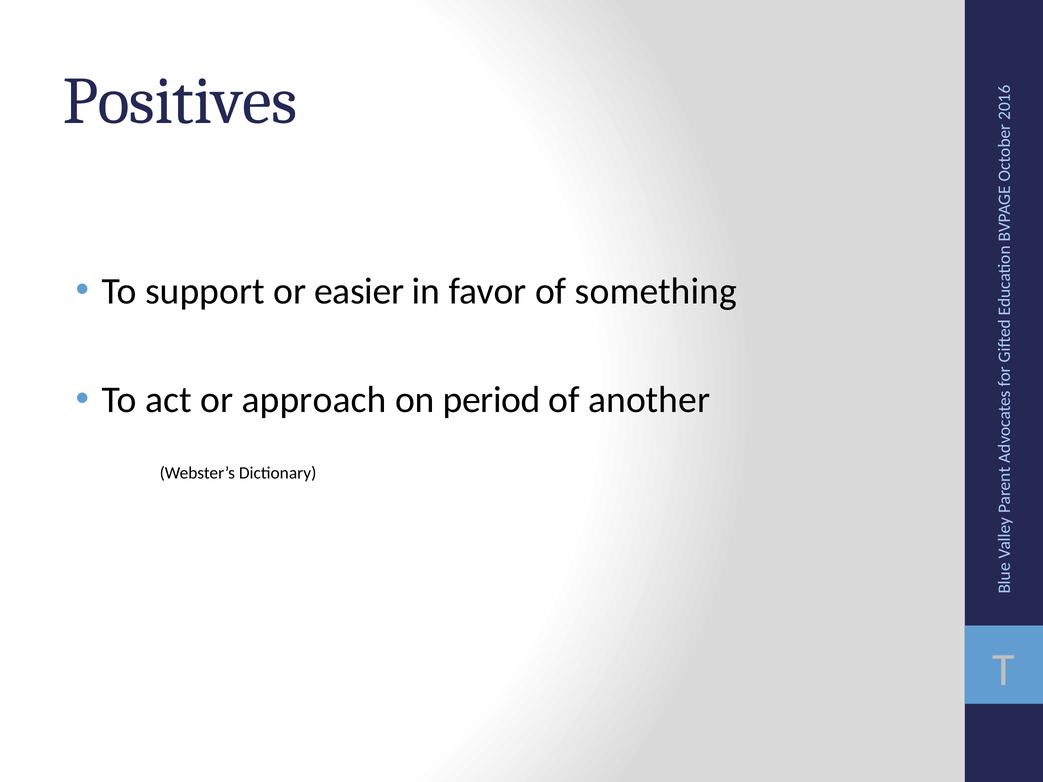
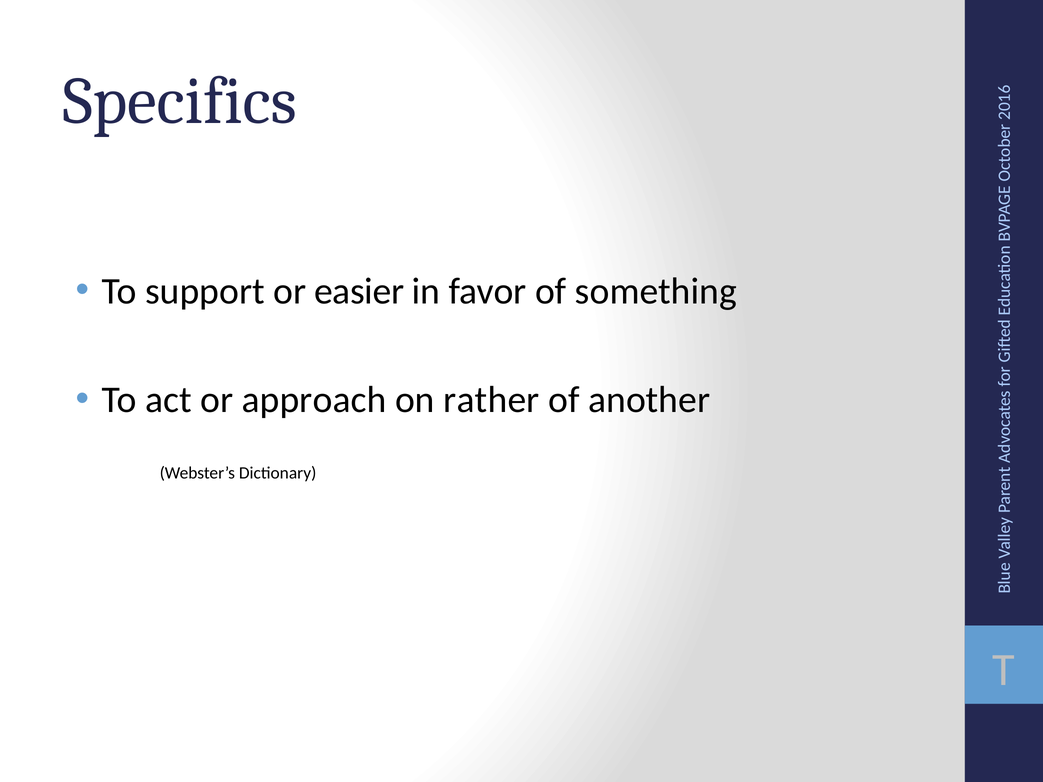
Positives: Positives -> Specifics (180, 101)
period: period -> rather (491, 400)
